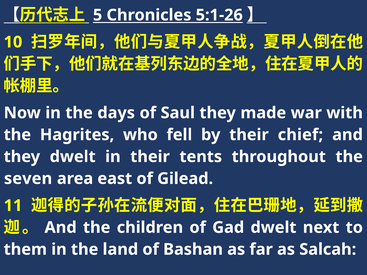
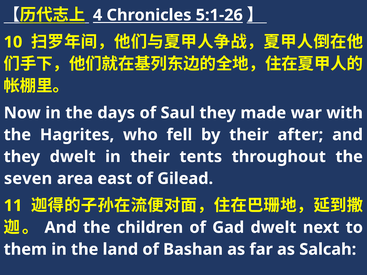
5: 5 -> 4 (98, 15)
chief: chief -> after (300, 135)
